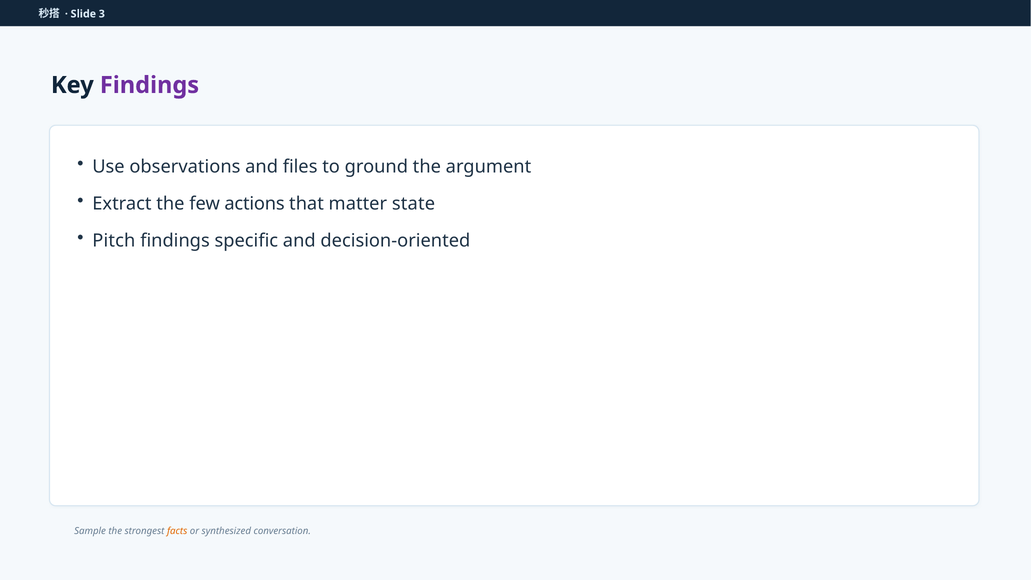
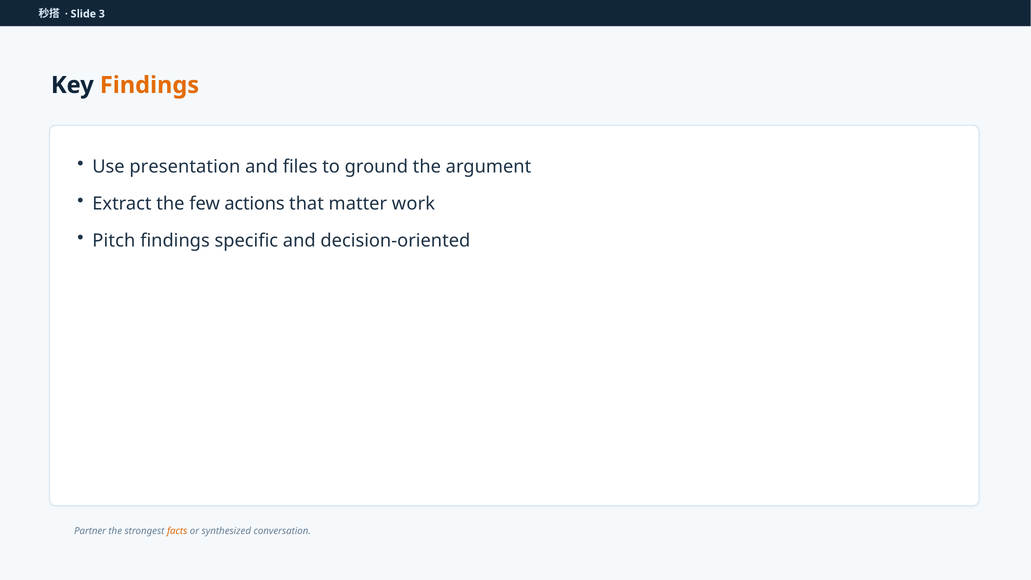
Findings colour: purple -> orange (149, 85)
observations: observations -> presentation (185, 167)
state: state -> work (413, 204)
Sample: Sample -> Partner (90, 531)
